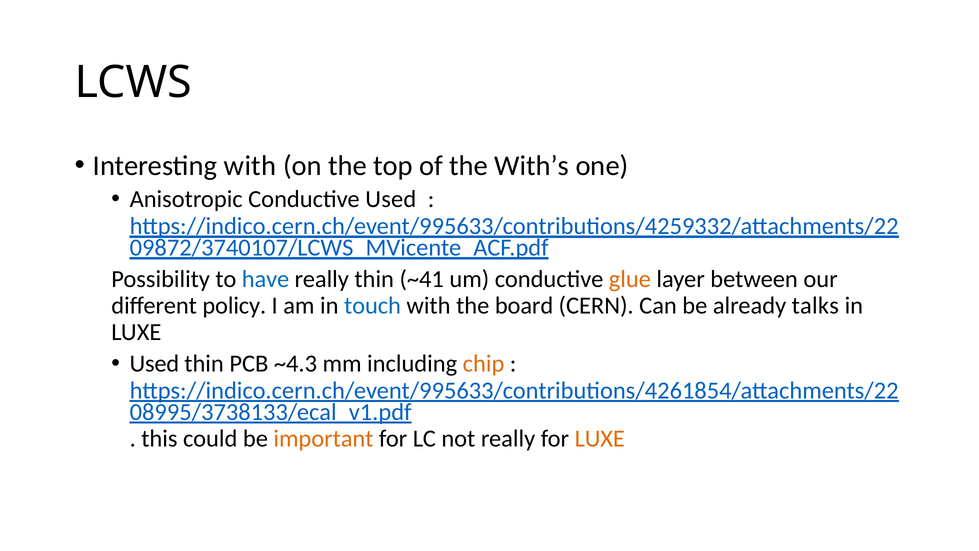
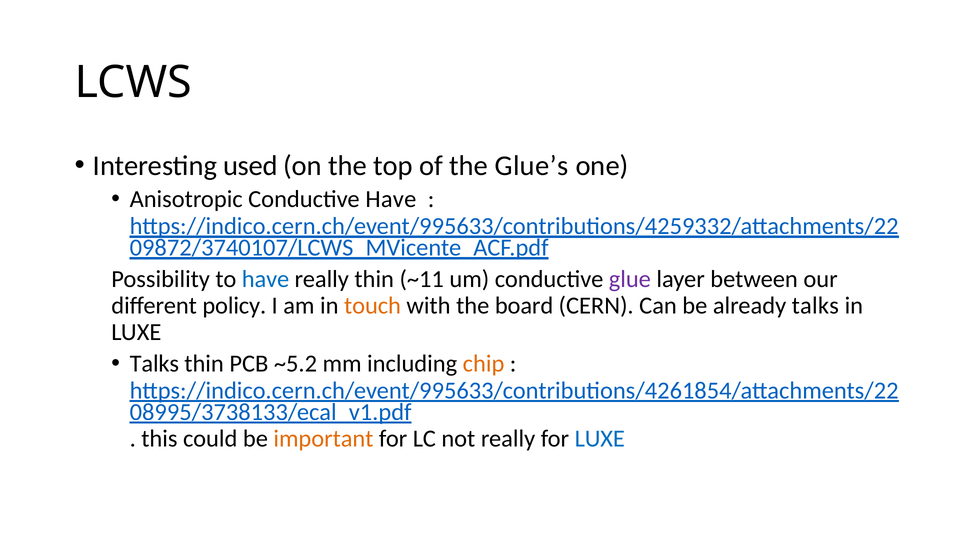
Interesting with: with -> used (250, 166)
With’s: With’s -> Glue’s (532, 166)
Conductive Used: Used -> Have (391, 199)
~41: ~41 -> ~11 (422, 279)
glue colour: orange -> purple (630, 279)
touch colour: blue -> orange (372, 306)
Used: Used -> Talks (154, 364)
~4.3: ~4.3 -> ~5.2 (295, 364)
LUXE colour: orange -> blue (600, 438)
